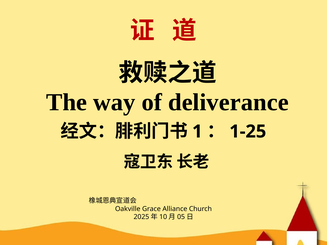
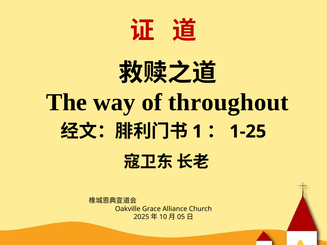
deliverance: deliverance -> throughout (228, 102)
